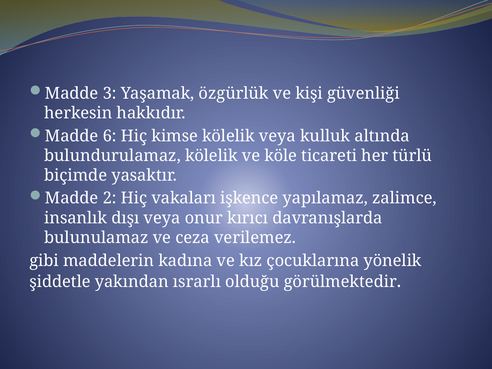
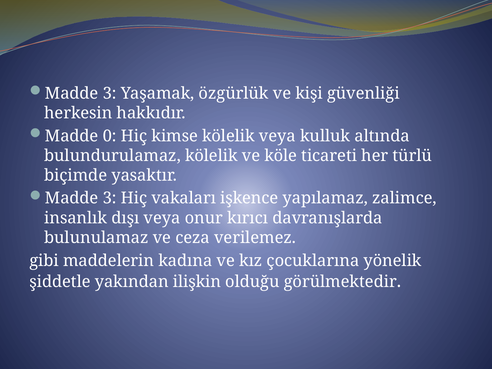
6: 6 -> 0 (110, 136)
2: 2 -> 3 (110, 198)
ısrarlı: ısrarlı -> ilişkin (197, 282)
